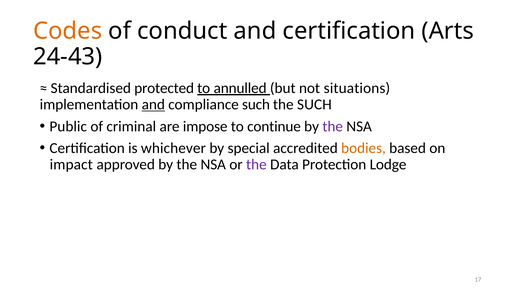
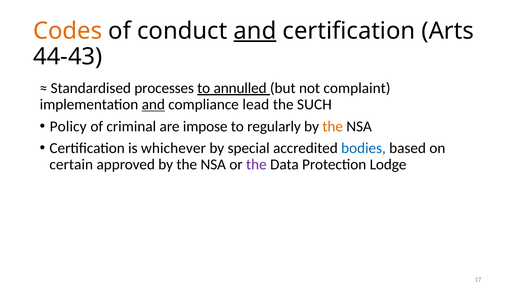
and underline: none -> present (255, 31)
24-43: 24-43 -> 44-43 (68, 57)
protected: protected -> processes (164, 88)
situations: situations -> complaint (357, 88)
compliance such: such -> lead (256, 105)
Public: Public -> Policy (68, 126)
continue: continue -> regularly (274, 126)
the colour: purple -> orange (333, 126)
bodies colour: orange -> blue (363, 148)
impact: impact -> certain (71, 165)
